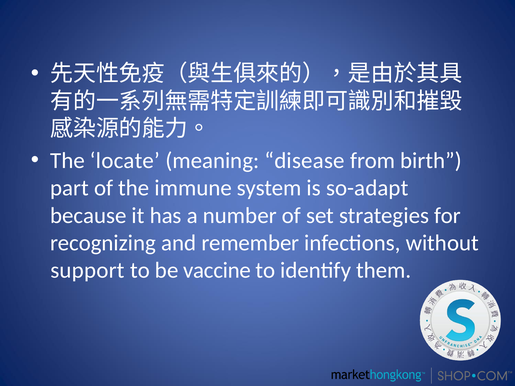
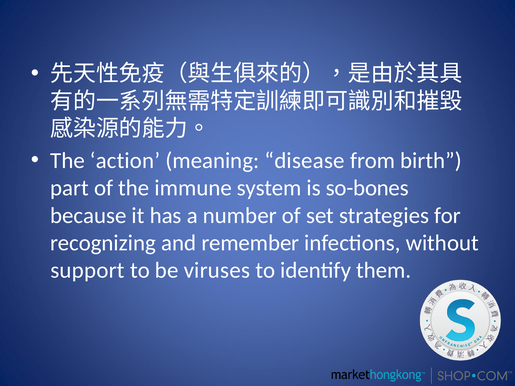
locate: locate -> action (125, 161)
so-adapt: so-adapt -> so-bones (367, 188)
vaccine: vaccine -> viruses (217, 271)
